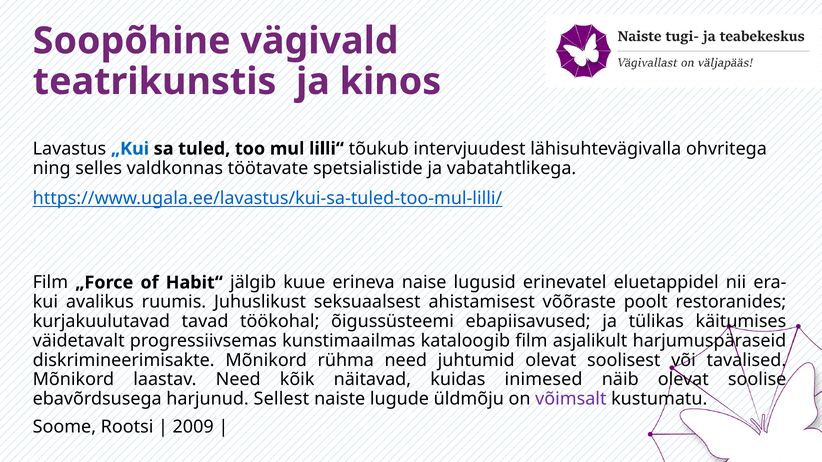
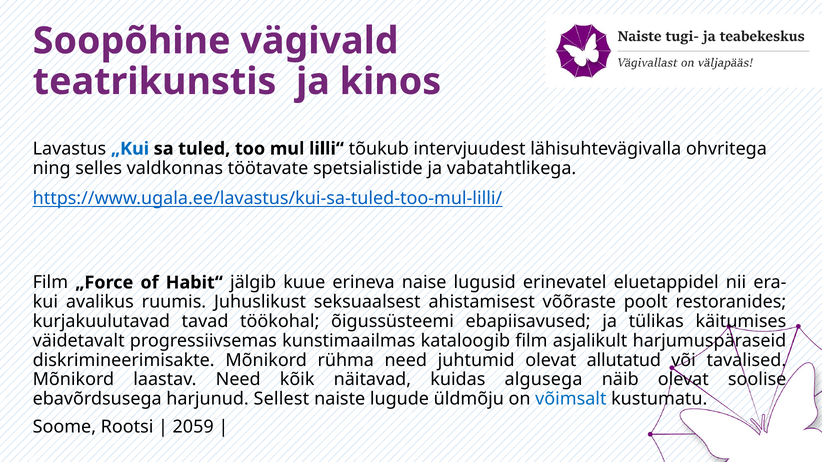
soolisest: soolisest -> allutatud (624, 360)
inimesed: inimesed -> algusega (543, 380)
võimsalt colour: purple -> blue (571, 399)
2009: 2009 -> 2059 (193, 427)
